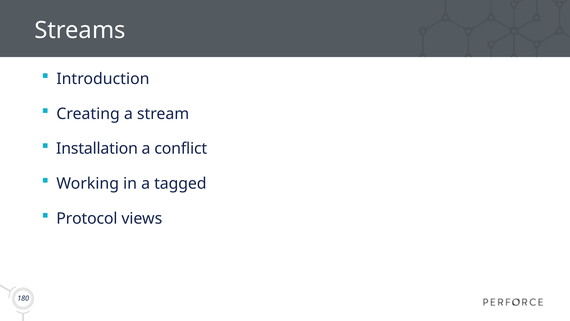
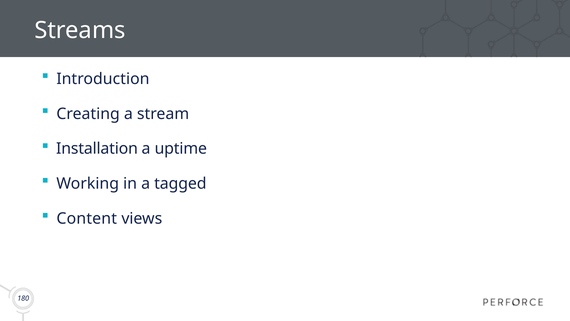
conflict: conflict -> uptime (181, 149)
Protocol: Protocol -> Content (87, 218)
